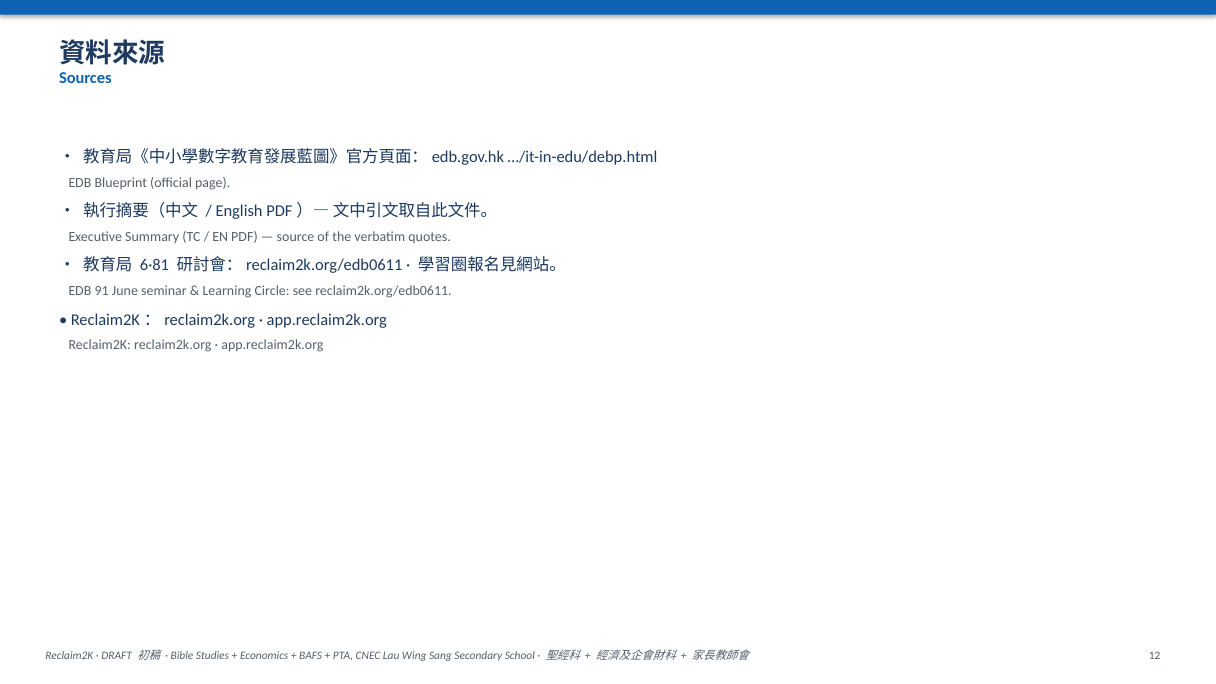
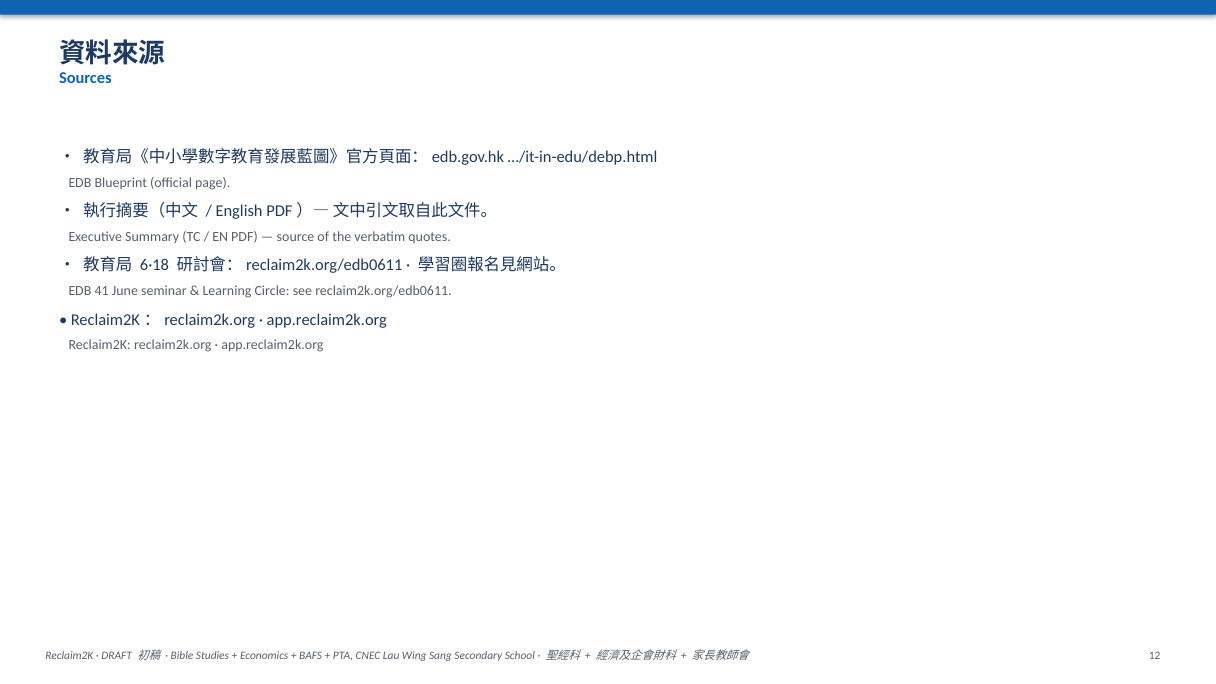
6·81: 6·81 -> 6·18 (154, 265)
91: 91 -> 41 (102, 291)
